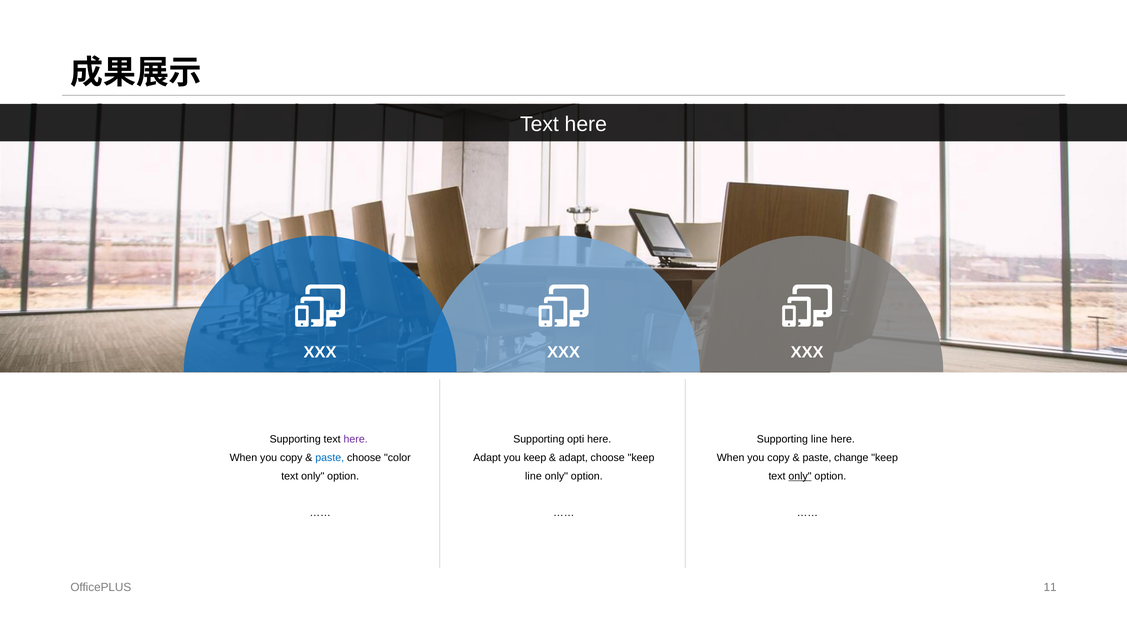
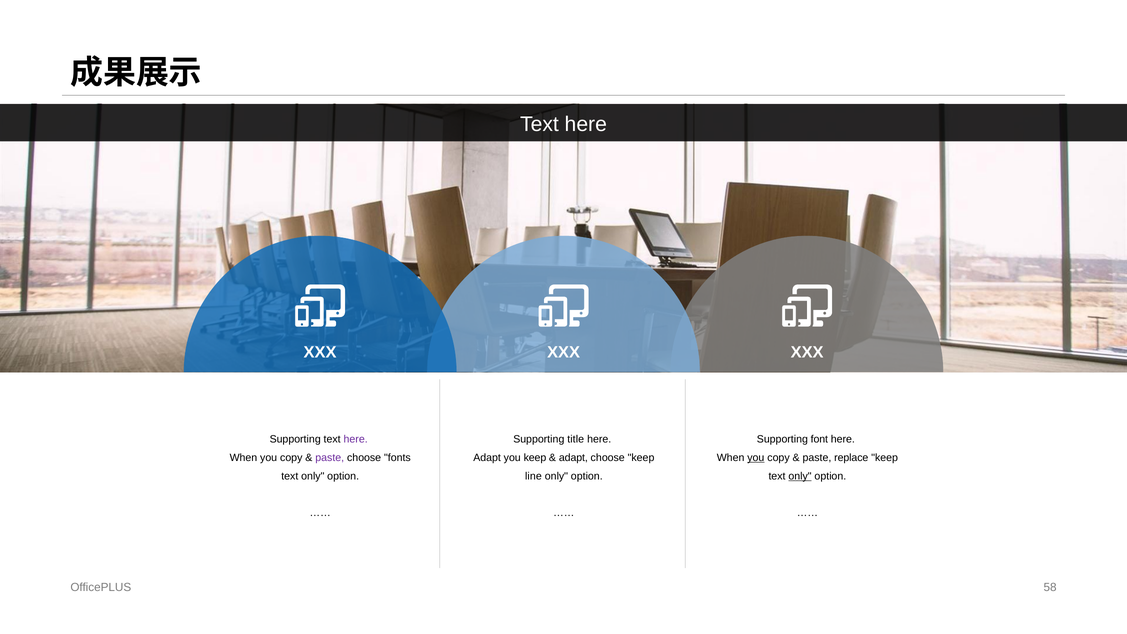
opti: opti -> title (576, 439)
Supporting line: line -> font (819, 439)
paste colour: blue -> purple (330, 458)
color: color -> fonts (397, 458)
you underline: none -> present (756, 458)
change: change -> replace (851, 458)
11: 11 -> 58 (1050, 587)
